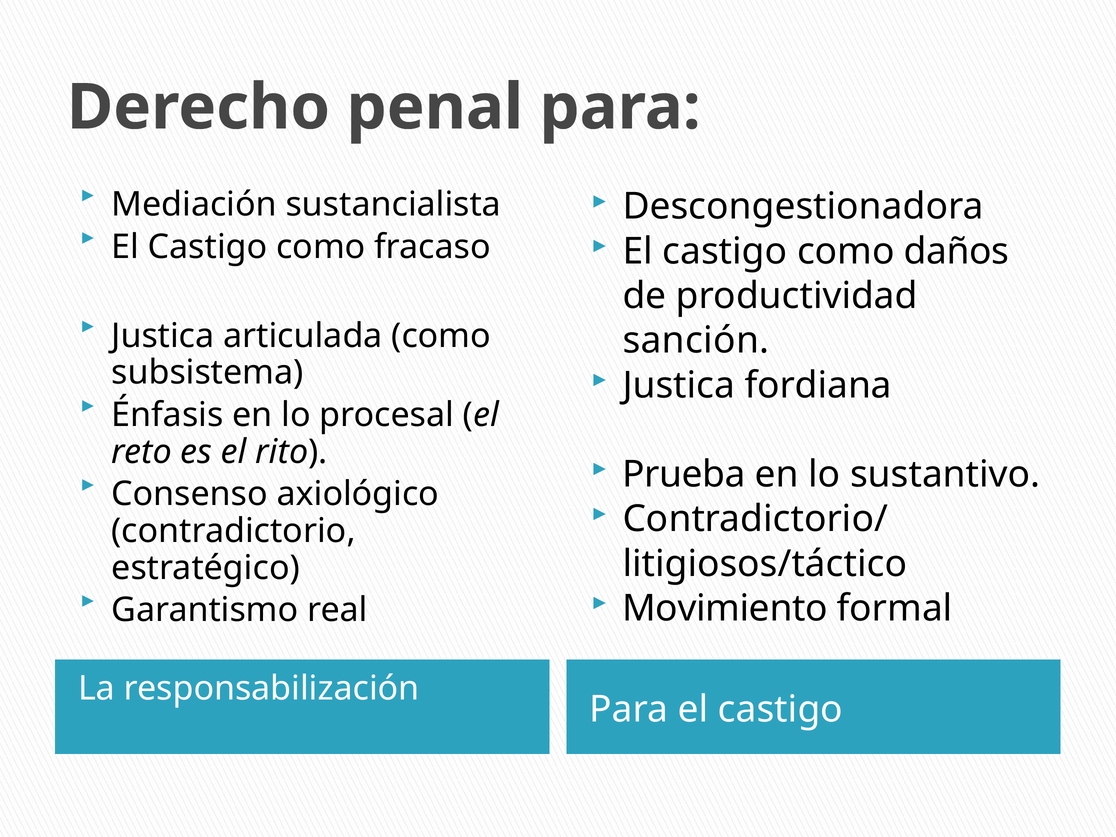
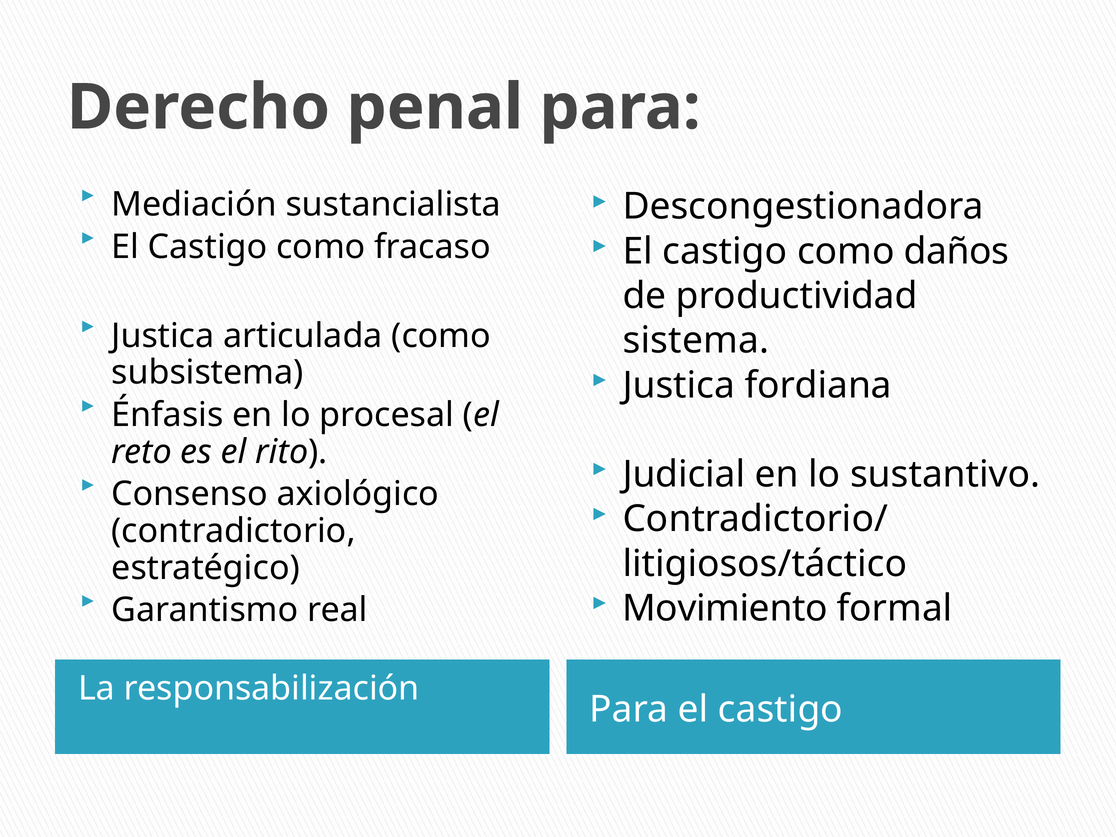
sanción: sanción -> sistema (696, 341)
Prueba: Prueba -> Judicial (684, 475)
